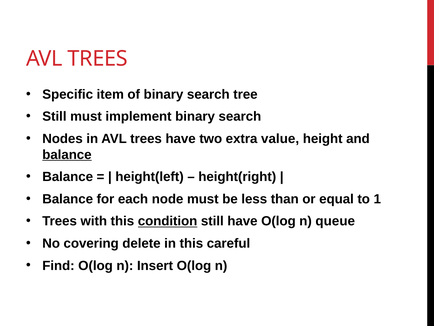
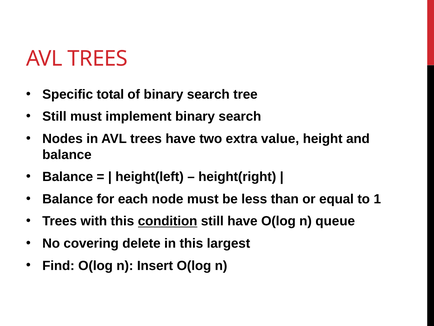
item: item -> total (110, 94)
balance underline: present -> none (67, 154)
careful: careful -> largest (228, 243)
